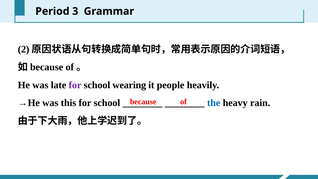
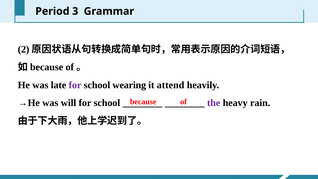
people: people -> attend (171, 85)
this: this -> will (68, 103)
the colour: blue -> purple (214, 103)
